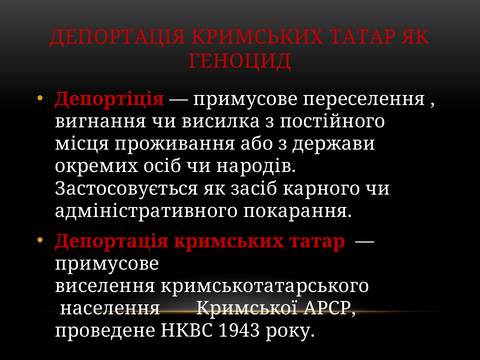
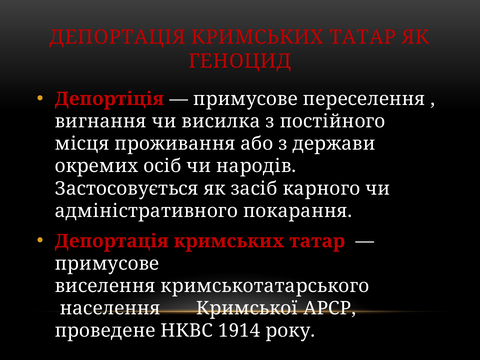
1943: 1943 -> 1914 (239, 331)
